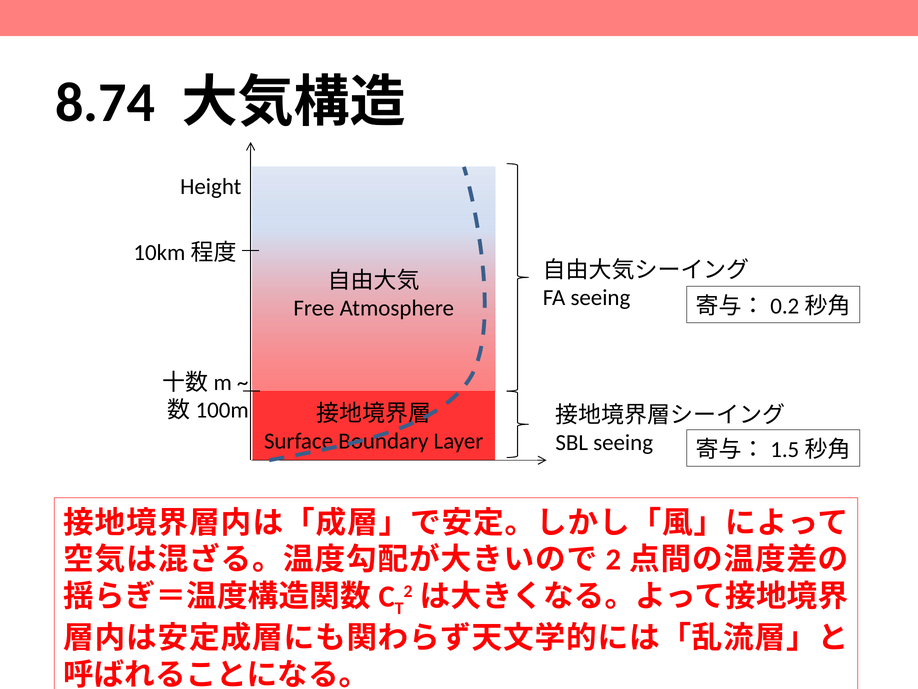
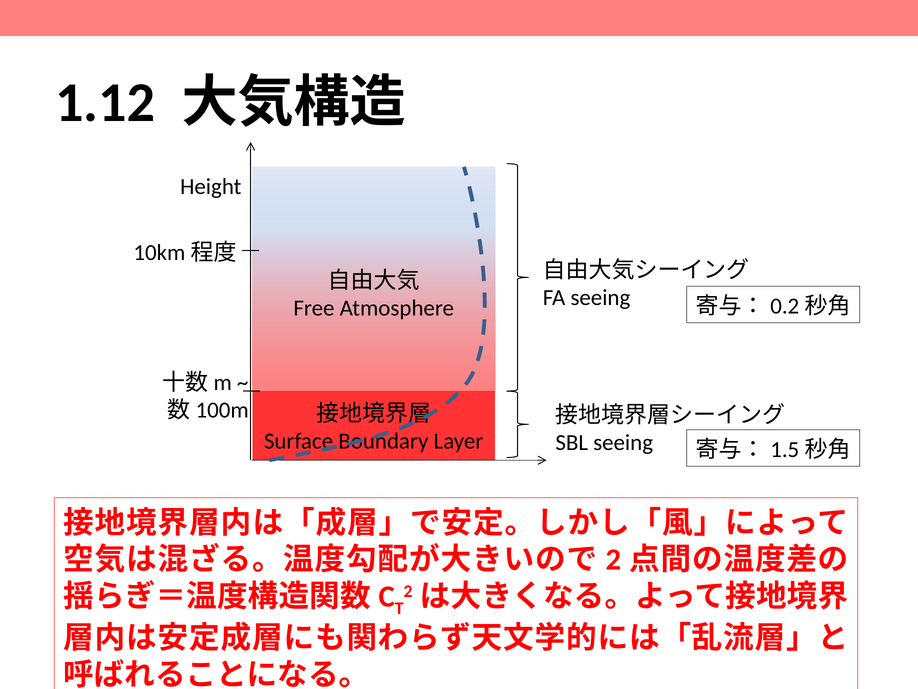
8.74: 8.74 -> 1.12 (105, 103)
